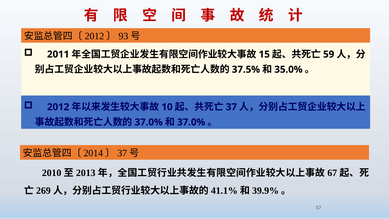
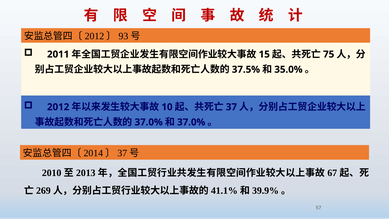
59: 59 -> 75 (329, 54)
